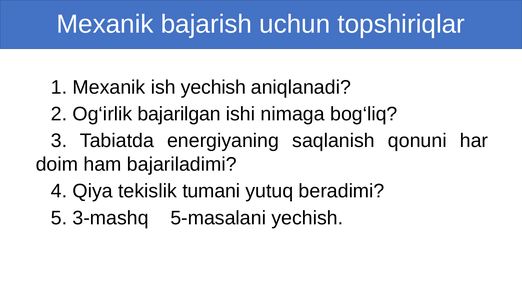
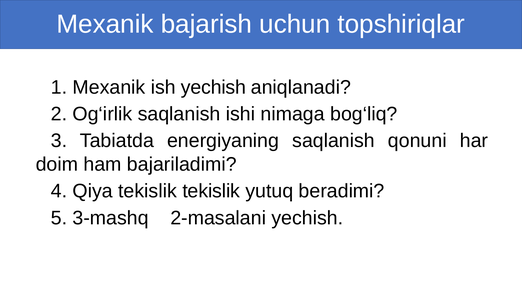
Og‘irlik bajarilgan: bajarilgan -> saqlanish (179, 114)
tekislik tumani: tumani -> tekislik (211, 191)
5-masalani: 5-masalani -> 2-masalani (218, 218)
